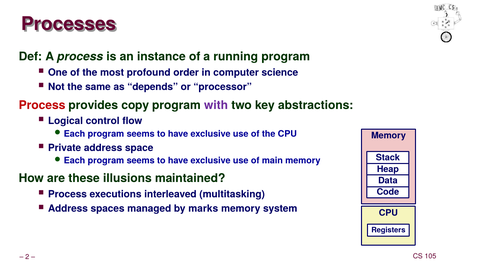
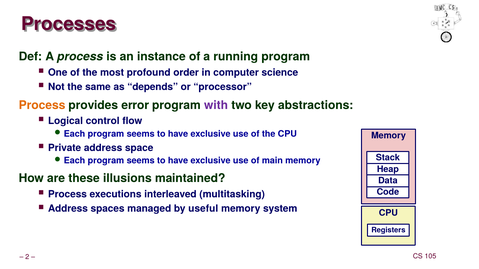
Process colour: red -> orange (42, 105)
copy: copy -> error (135, 105)
marks: marks -> useful (203, 209)
